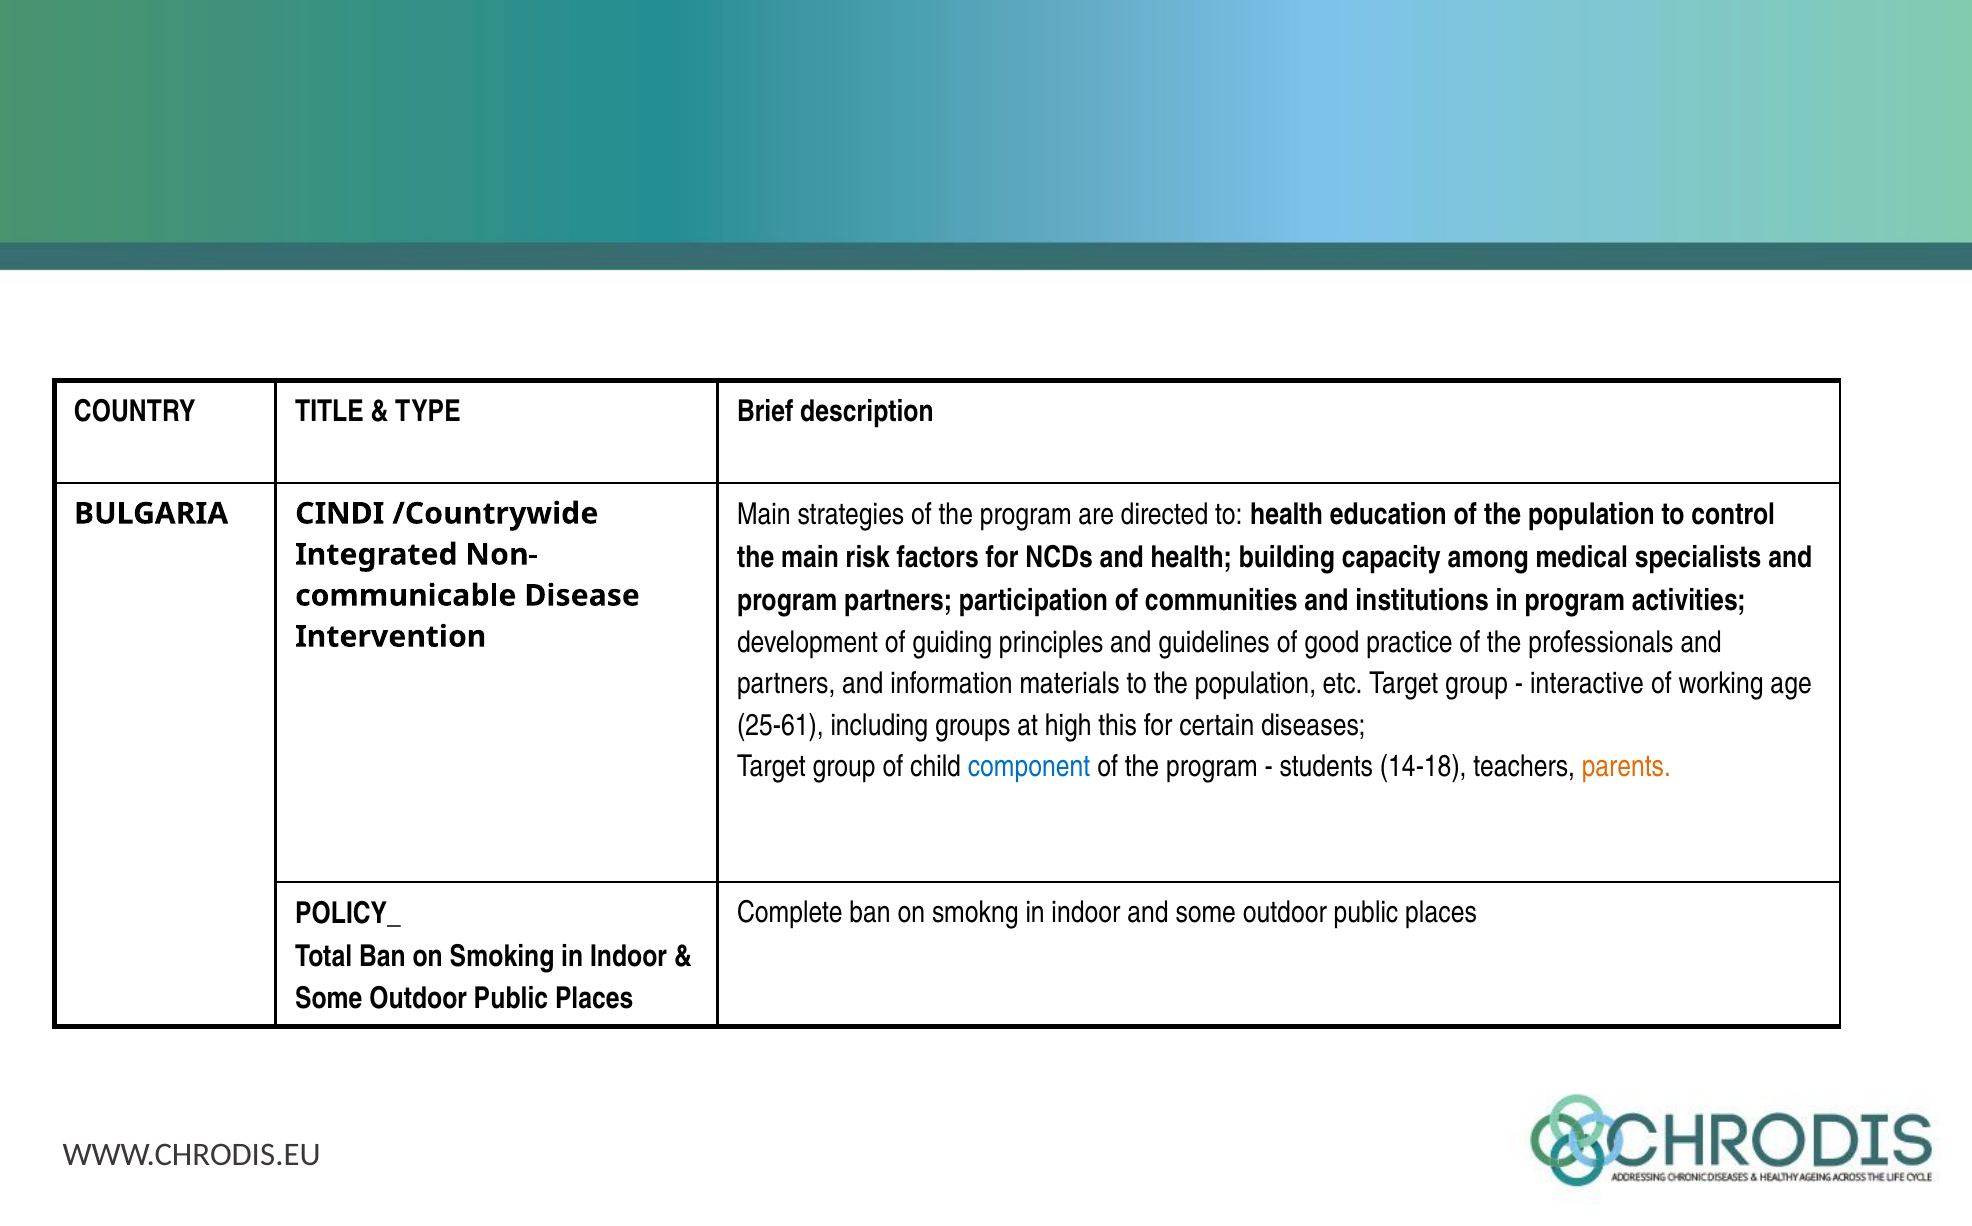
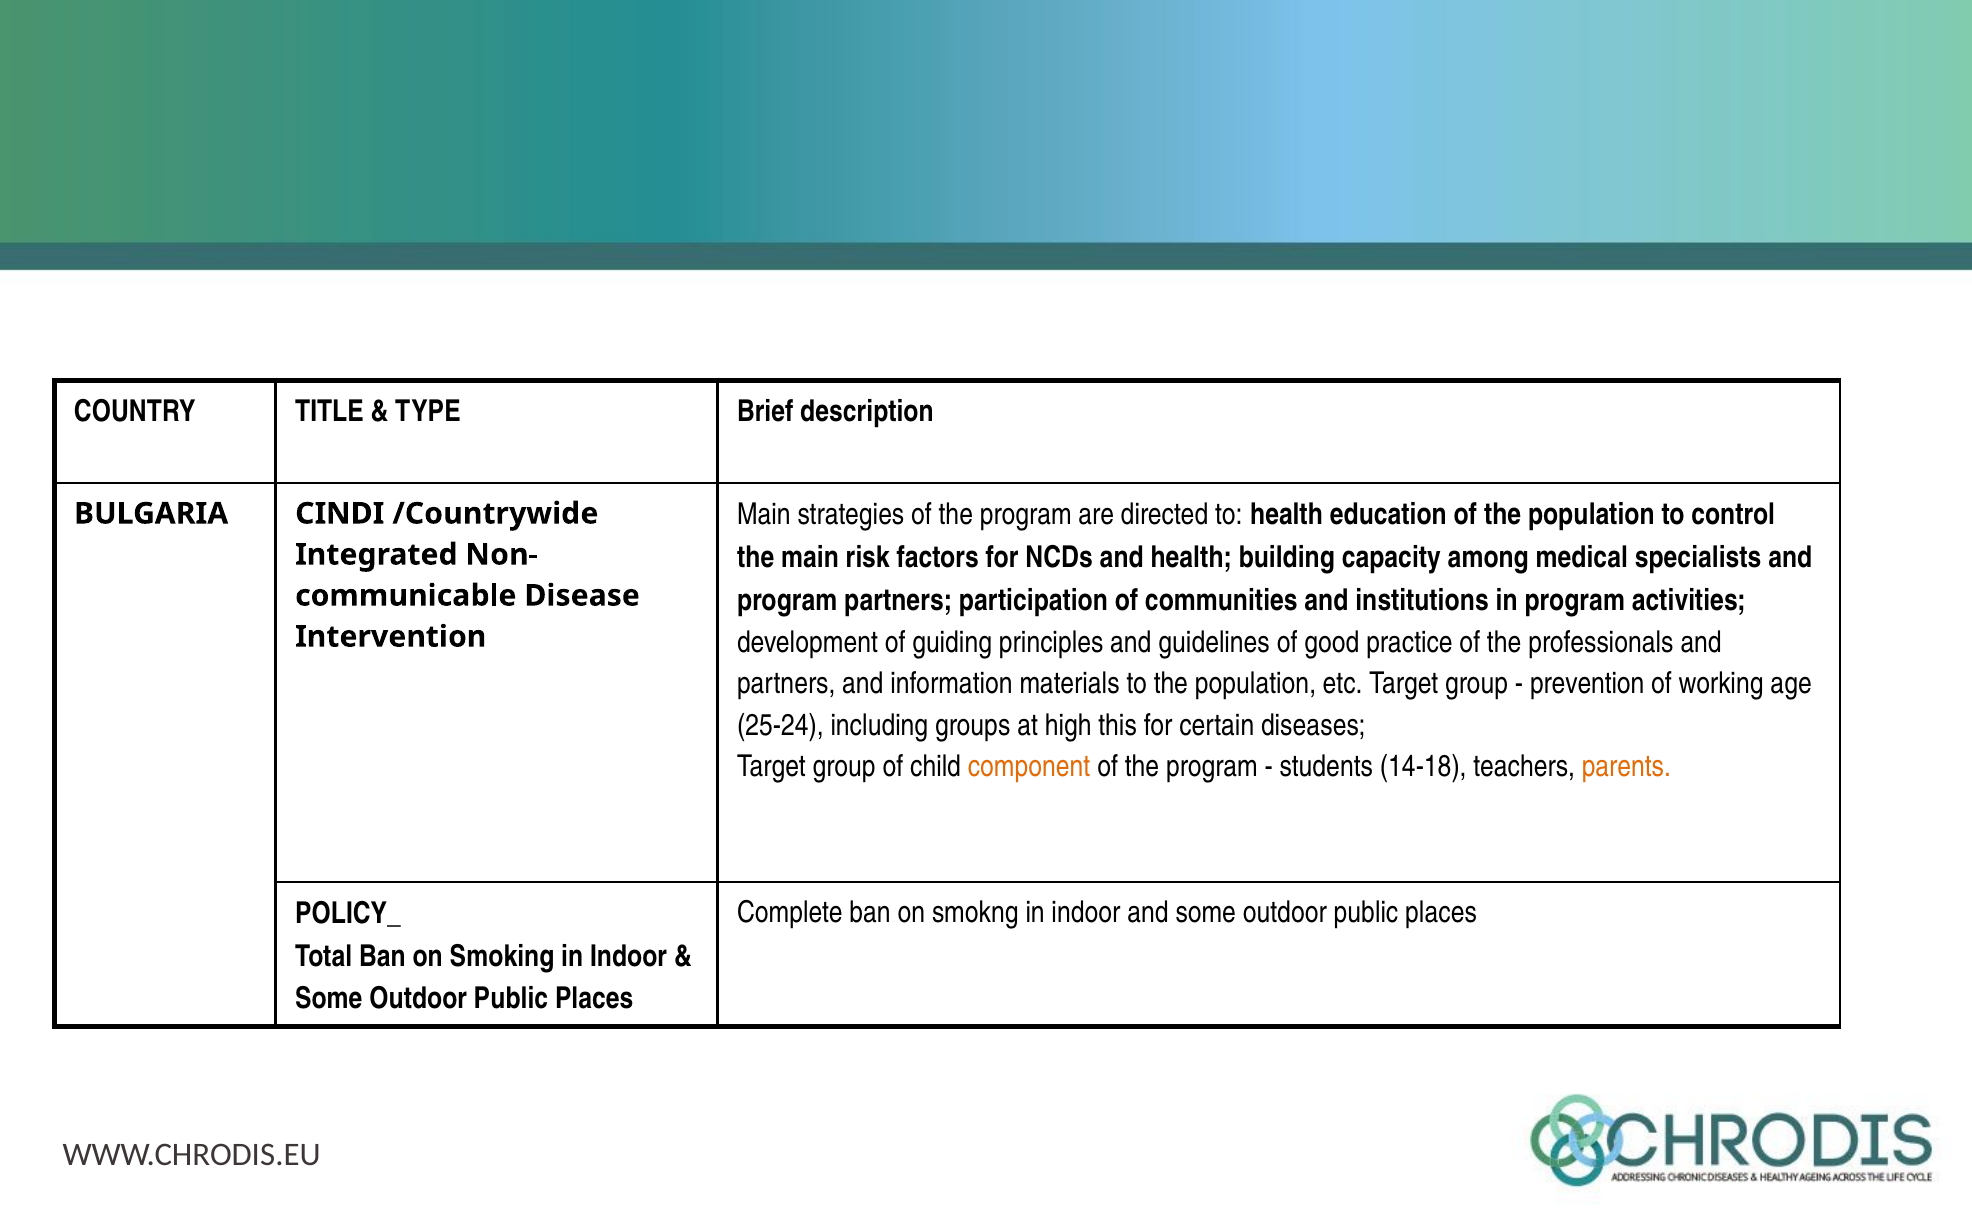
interactive: interactive -> prevention (1587, 684)
25-61: 25-61 -> 25-24 (780, 726)
component colour: blue -> orange (1029, 767)
